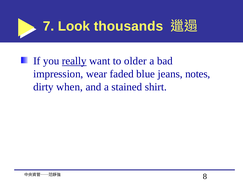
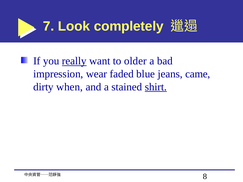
thousands: thousands -> completely (129, 26)
notes: notes -> came (198, 74)
shirt underline: none -> present (156, 87)
